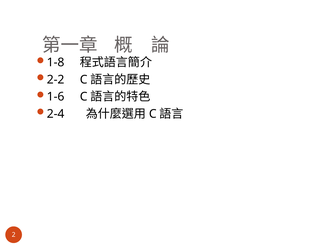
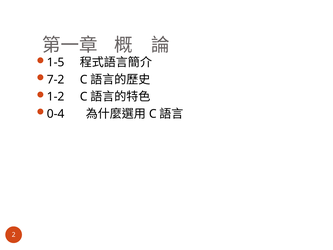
1-8: 1-8 -> 1-5 (56, 62)
2-2: 2-2 -> 7-2 (56, 80)
1-6: 1-6 -> 1-2 (56, 97)
2-4: 2-4 -> 0-4 (56, 114)
